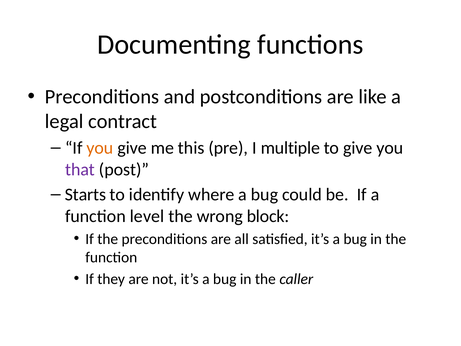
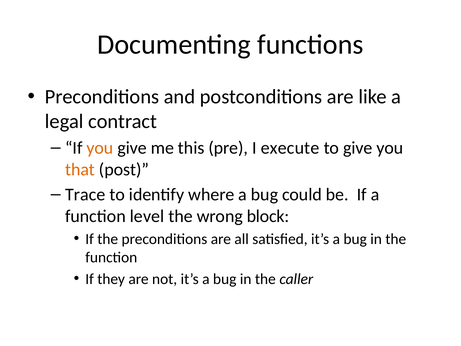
multiple: multiple -> execute (290, 148)
that colour: purple -> orange (80, 169)
Starts: Starts -> Trace (85, 194)
